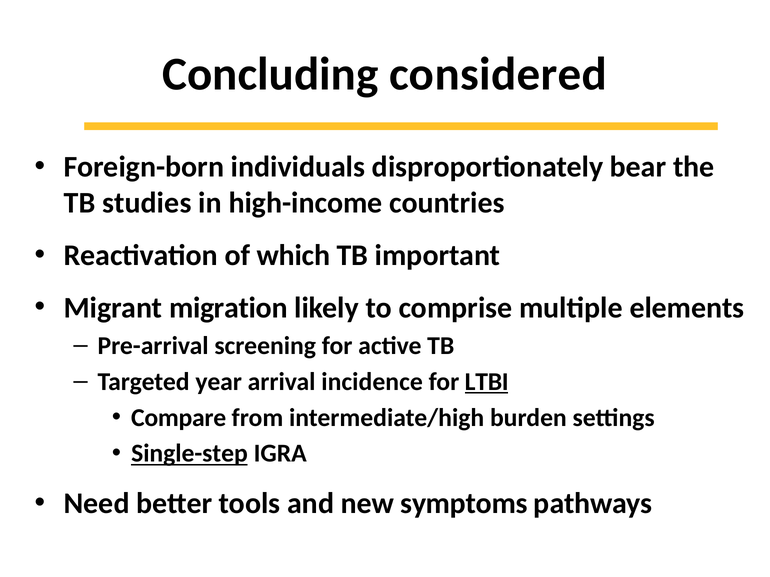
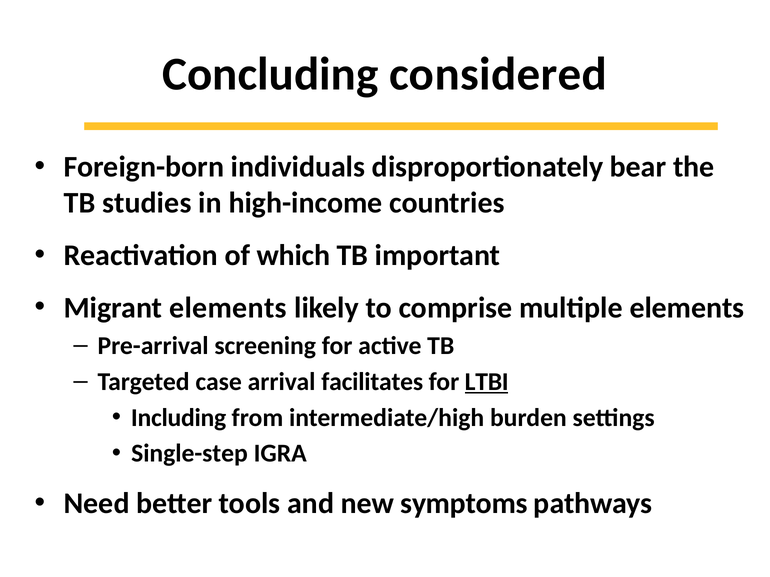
Migrant migration: migration -> elements (228, 308)
year: year -> case (219, 382)
incidence: incidence -> facilitates (372, 382)
Compare: Compare -> Including (179, 418)
Single-step underline: present -> none (190, 454)
